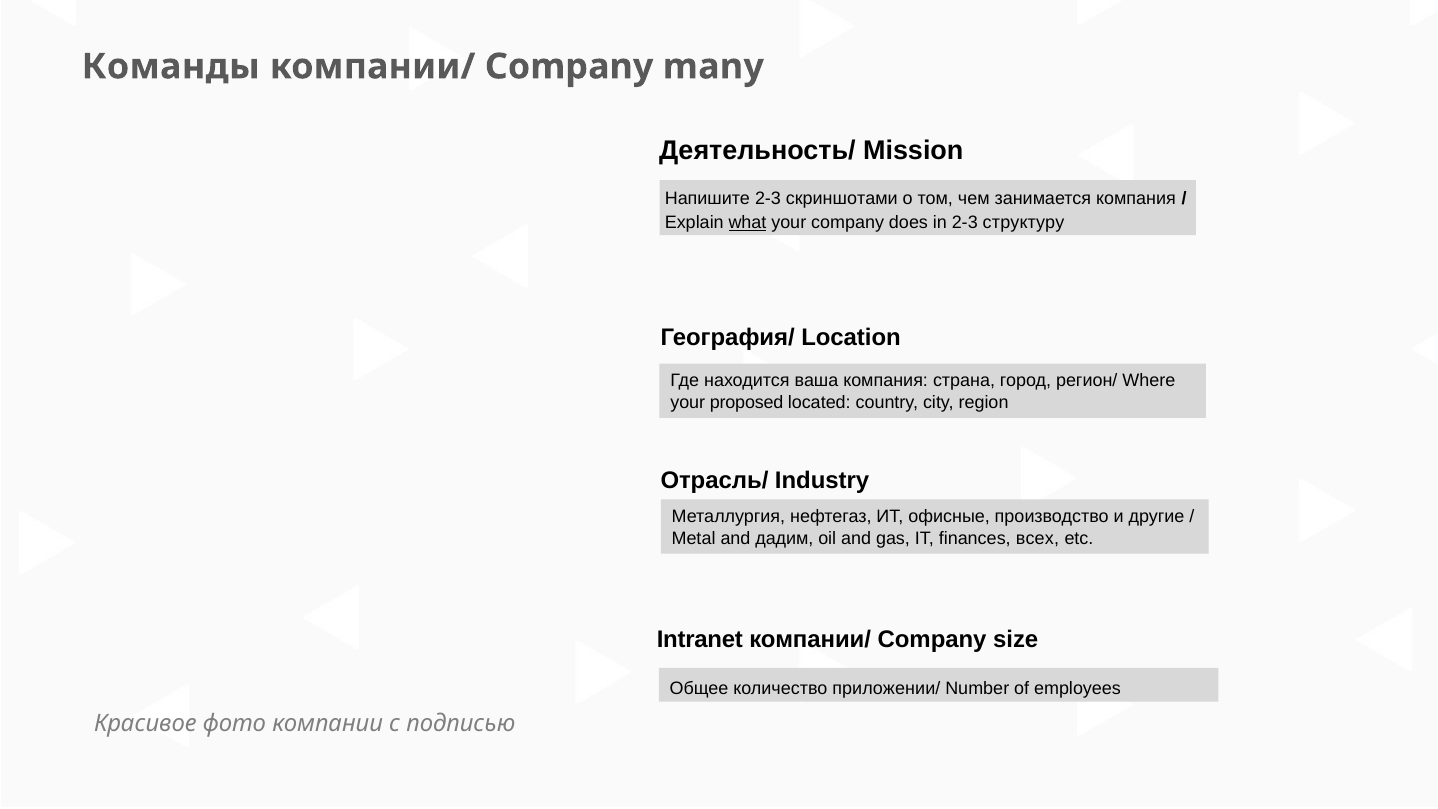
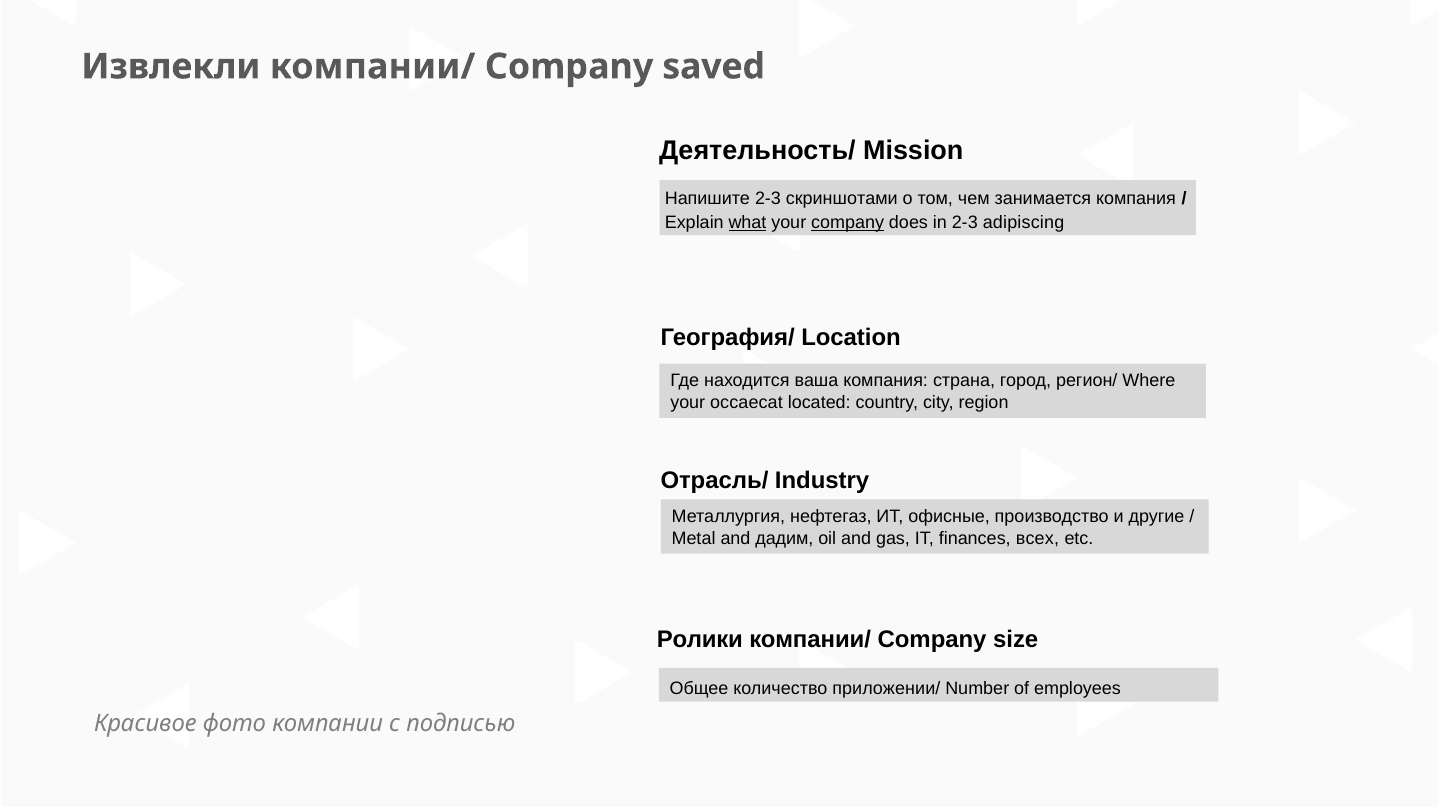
Команды: Команды -> Извлекли (171, 67)
many: many -> saved (714, 67)
company underline: none -> present (848, 223)
структуру: структуру -> adipiscing (1024, 223)
proposed: proposed -> occaecat (746, 402)
Intranet: Intranet -> Ролики (700, 639)
